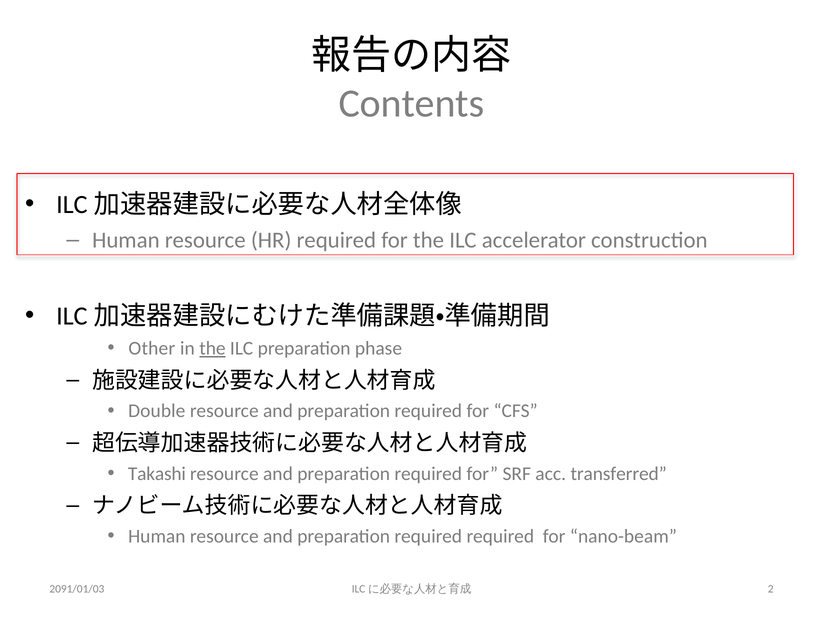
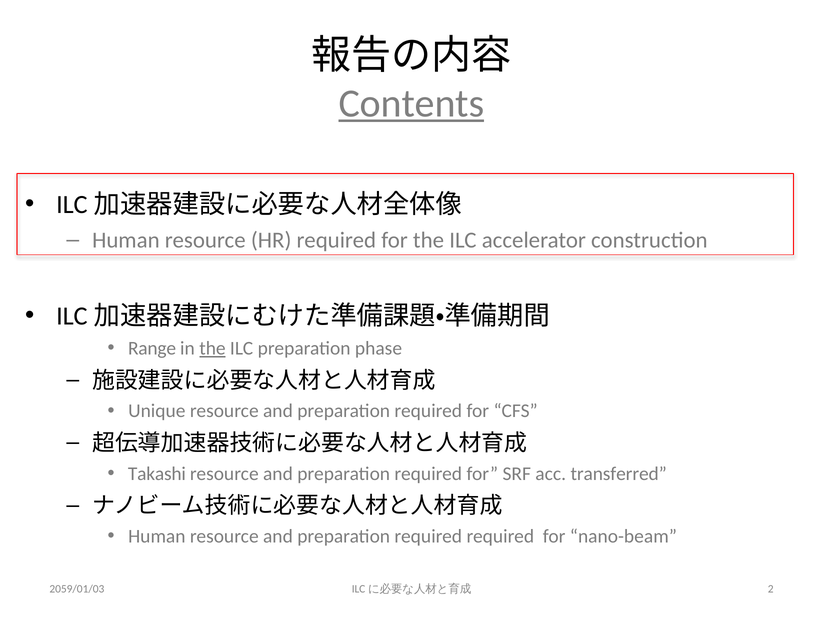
Contents underline: none -> present (411, 104)
Other: Other -> Range (152, 349)
Double: Double -> Unique (157, 411)
2091/01/03: 2091/01/03 -> 2059/01/03 (77, 589)
